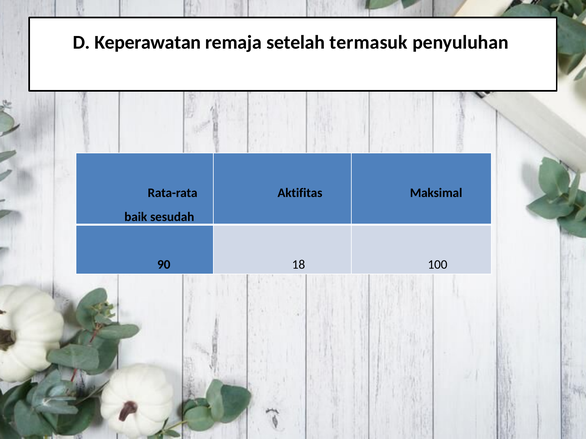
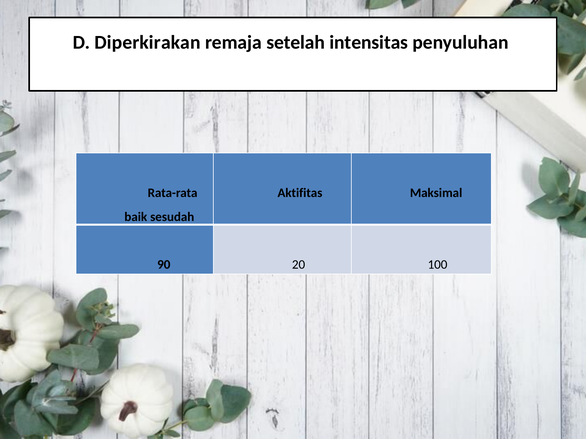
Keperawatan: Keperawatan -> Diperkirakan (147, 42)
termasuk: termasuk -> intensitas (369, 42)
18: 18 -> 20 (299, 265)
